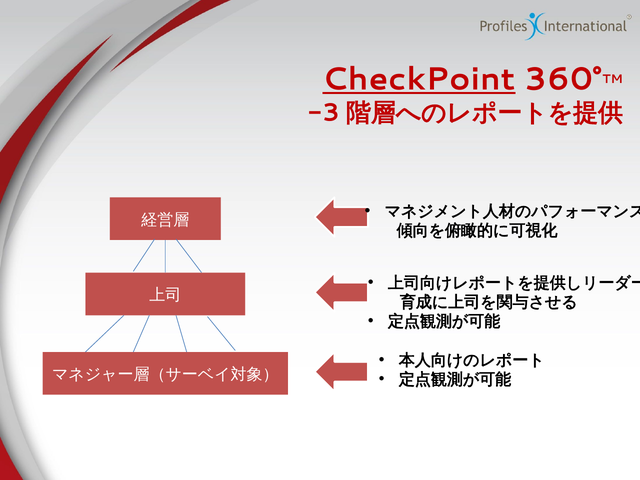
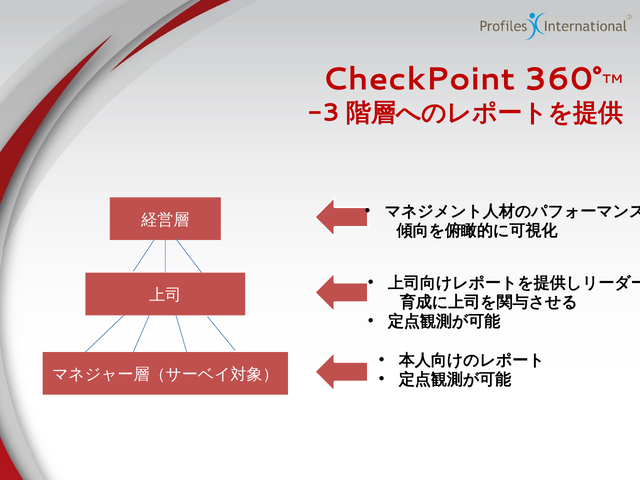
CheckPoint underline: present -> none (419, 79)
